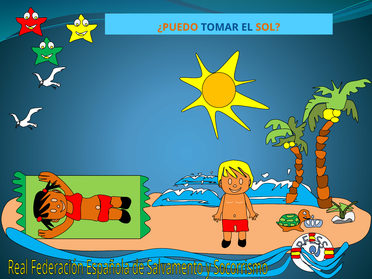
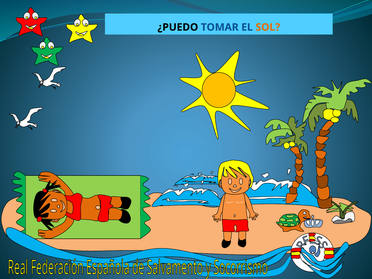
¿PUEDO colour: orange -> black (178, 27)
